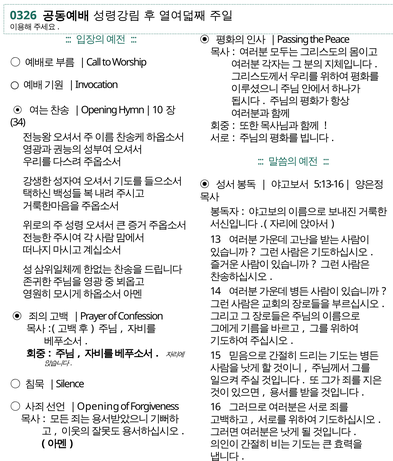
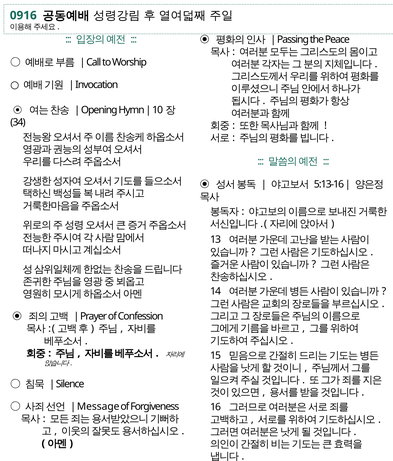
0326: 0326 -> 0916 (23, 15)
Opening: Opening -> Message (98, 406)
